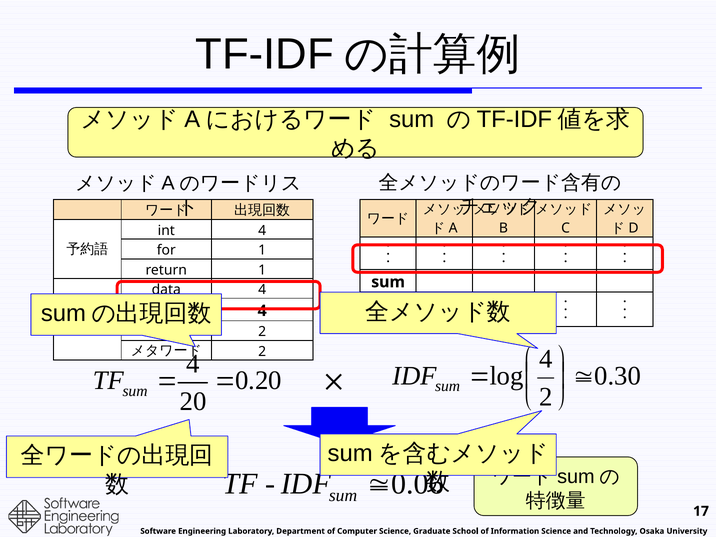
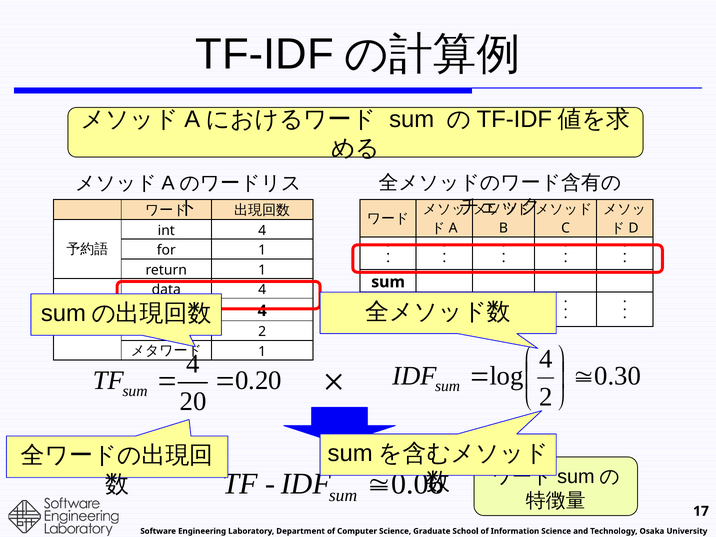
2: 2 -> 1 (262, 351)
